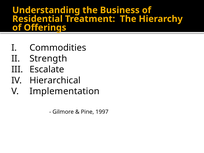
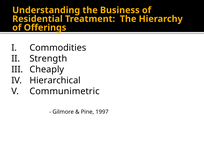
Escalate: Escalate -> Cheaply (47, 69)
Implementation: Implementation -> Communimetric (65, 91)
